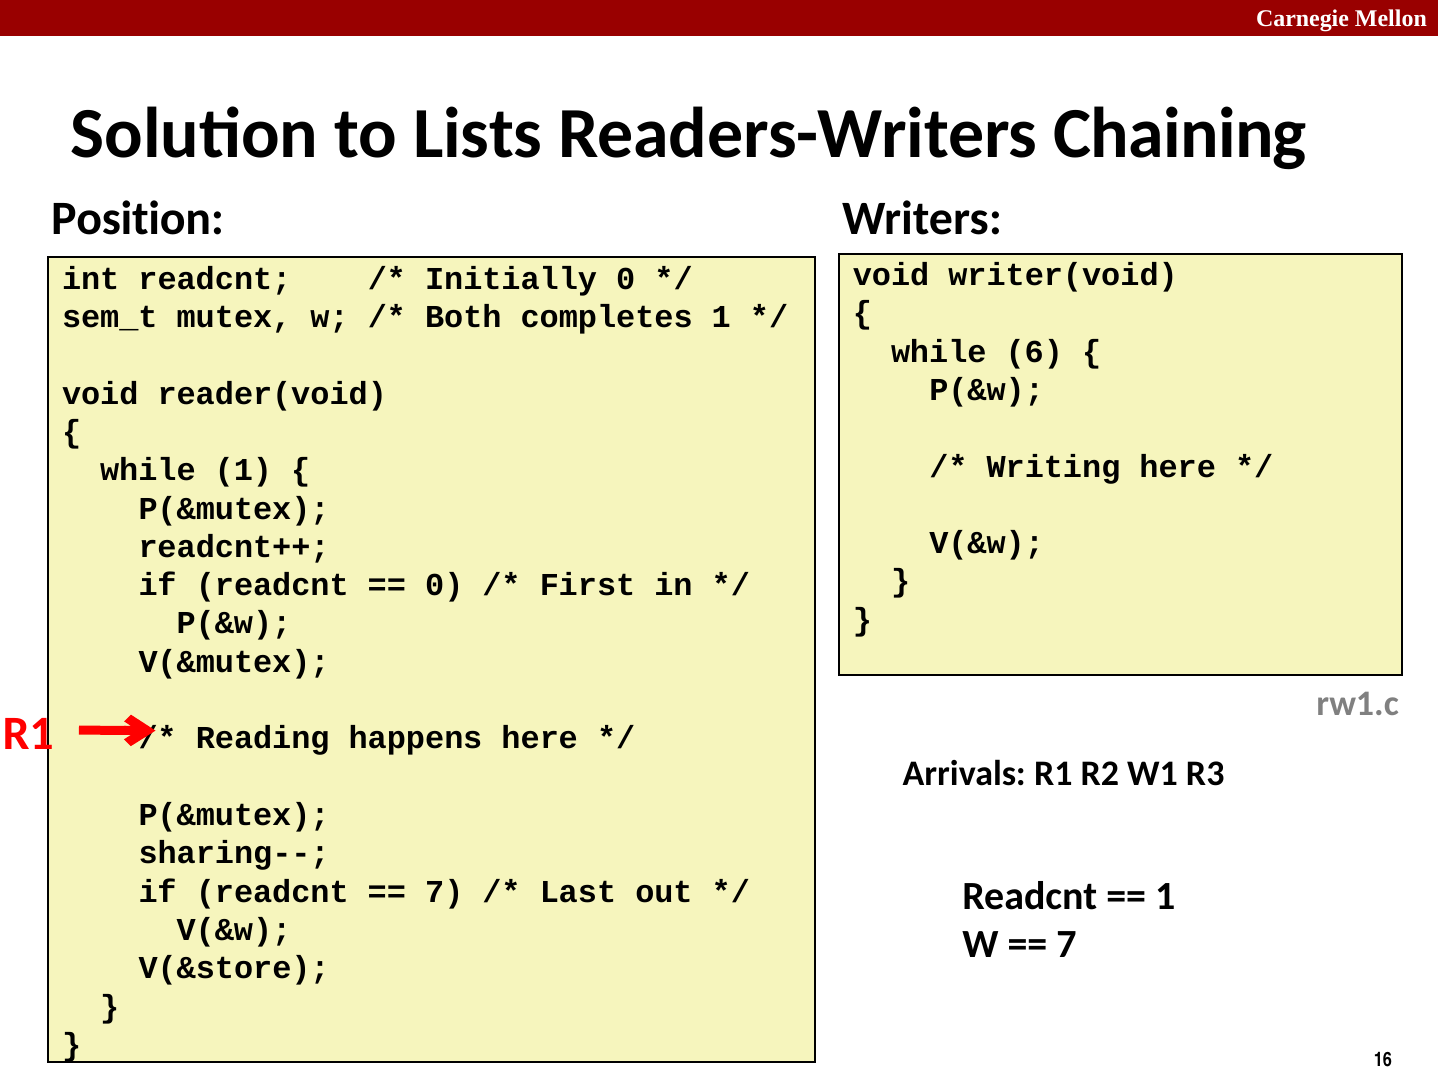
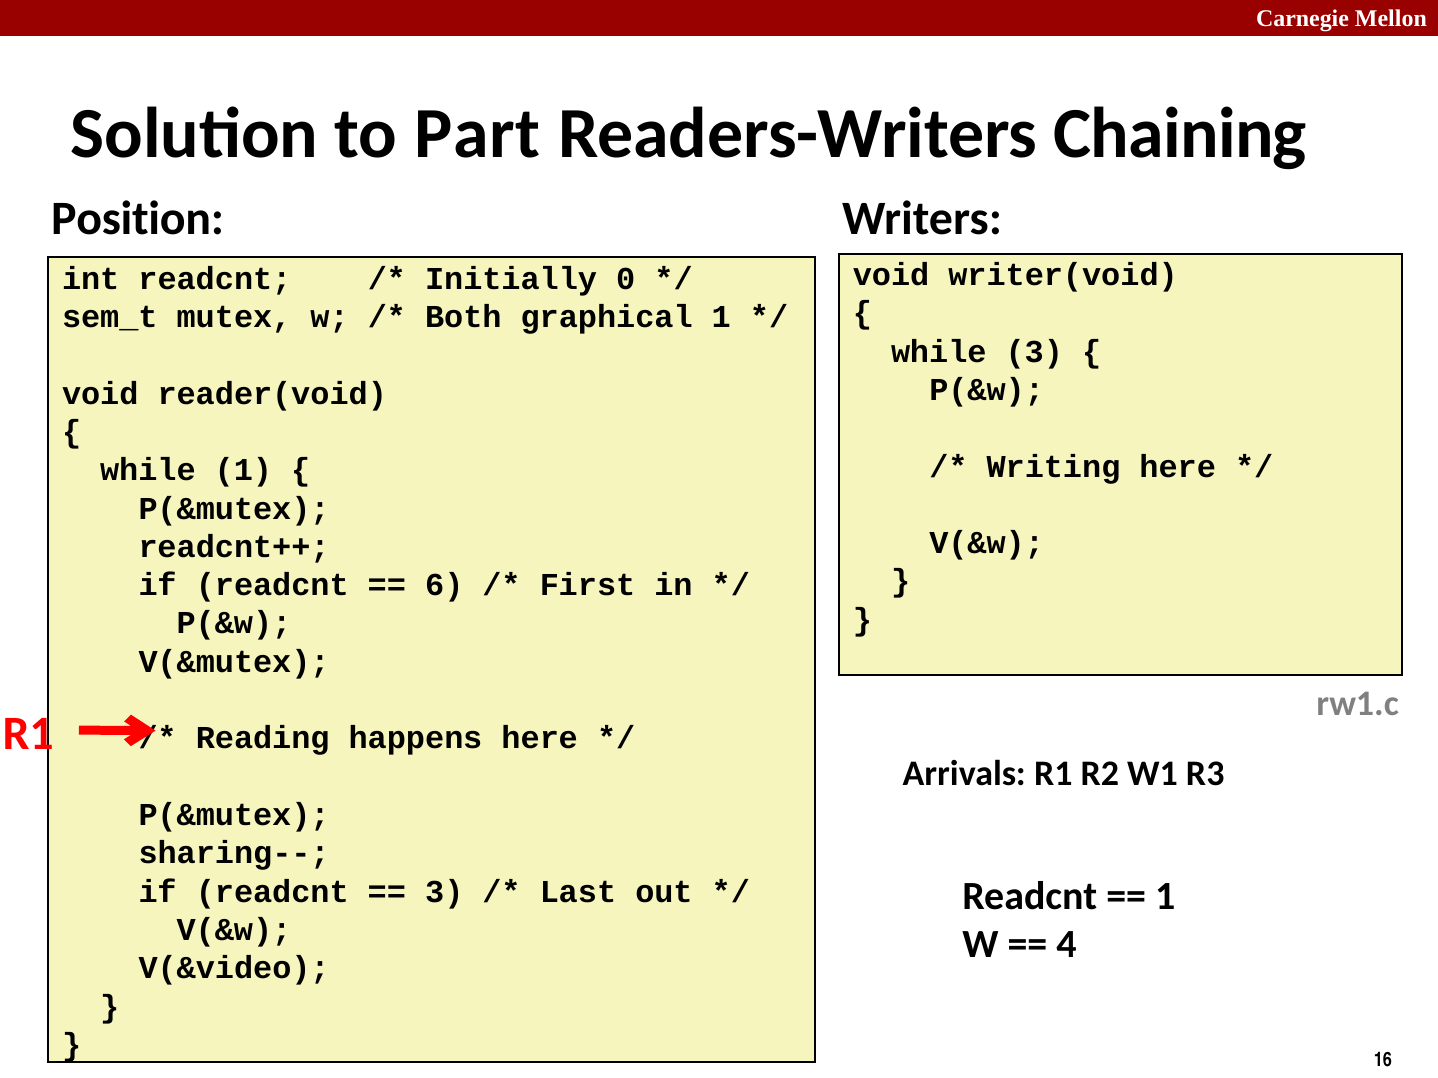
Lists: Lists -> Part (477, 133)
completes: completes -> graphical (607, 317)
while 6: 6 -> 3 (1034, 352)
0: 0 -> 6 (444, 585)
7: 7 -> 3 (444, 892)
7: 7 -> 4 (1067, 945)
V(&store: V(&store -> V(&video (234, 969)
